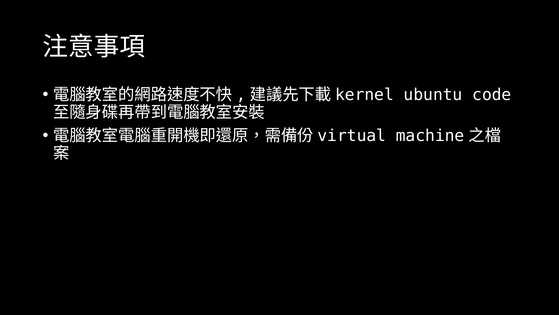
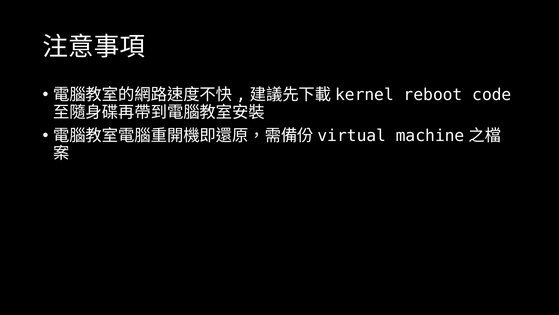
ubuntu: ubuntu -> reboot (433, 95)
